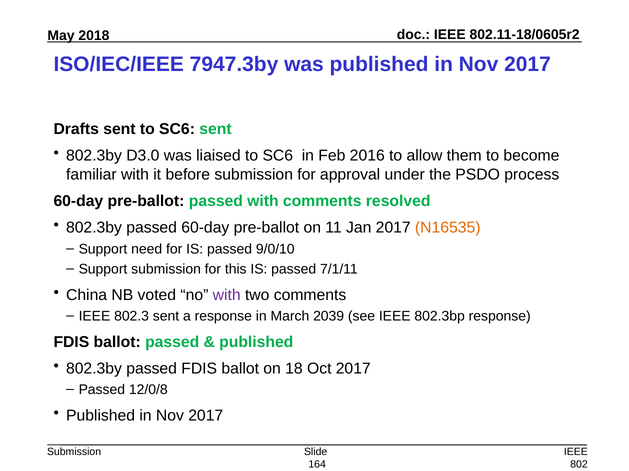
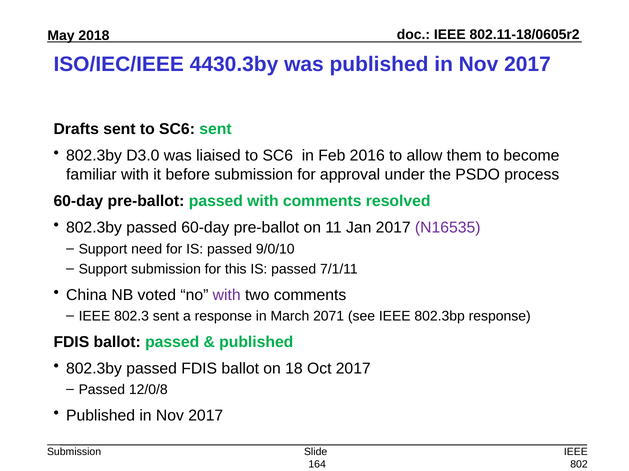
7947.3by: 7947.3by -> 4430.3by (234, 64)
N16535 colour: orange -> purple (448, 228)
2039: 2039 -> 2071 (329, 317)
